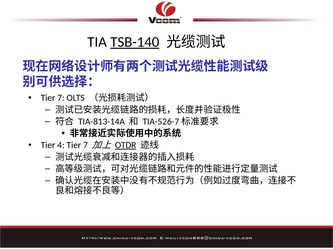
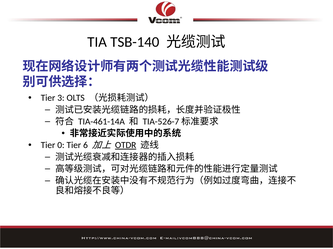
TSB-140 underline: present -> none (135, 42)
7: 7 -> 3 (61, 98)
TIA-813-14A: TIA-813-14A -> TIA-461-14A (101, 122)
4: 4 -> 0 (61, 146)
7: 7 -> 6 (86, 146)
